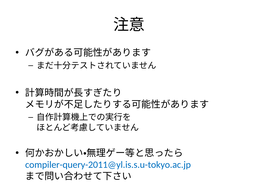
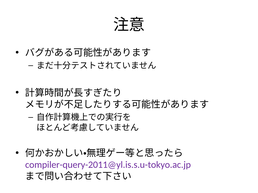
compiler-query-2011@yl.is.s.u-tokyo.ac.jp colour: blue -> purple (108, 165)
